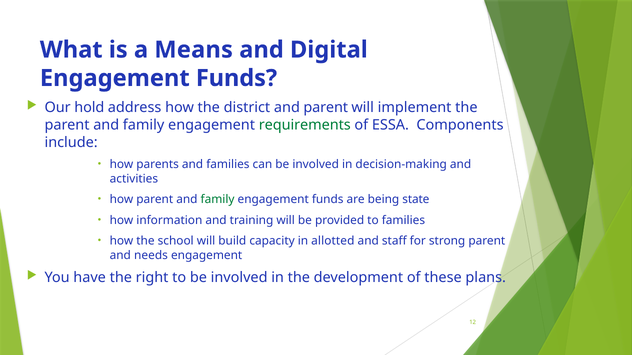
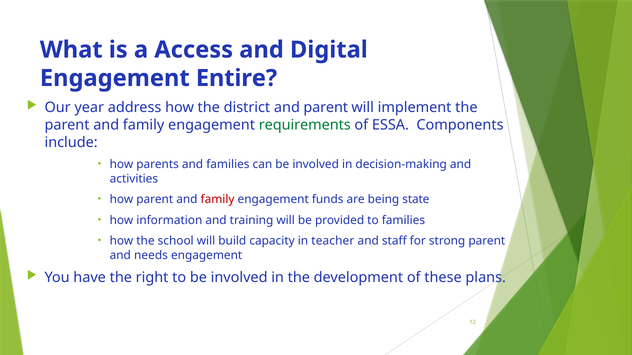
Means: Means -> Access (194, 50)
Funds: Funds -> Entire (236, 78)
hold: hold -> year (89, 108)
family colour: green -> red (218, 200)
allotted: allotted -> teacher (333, 241)
